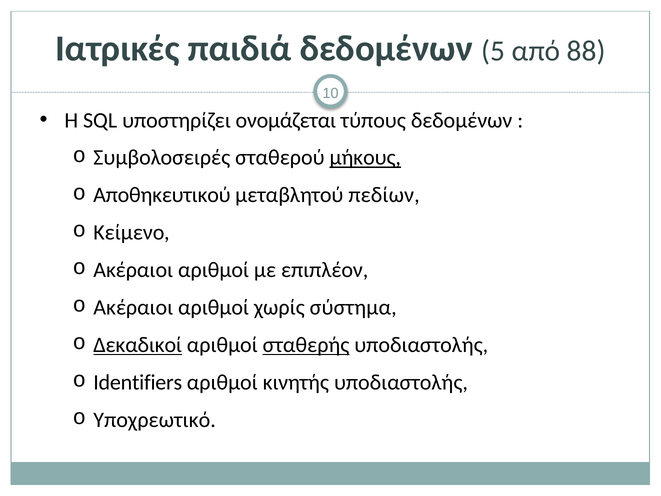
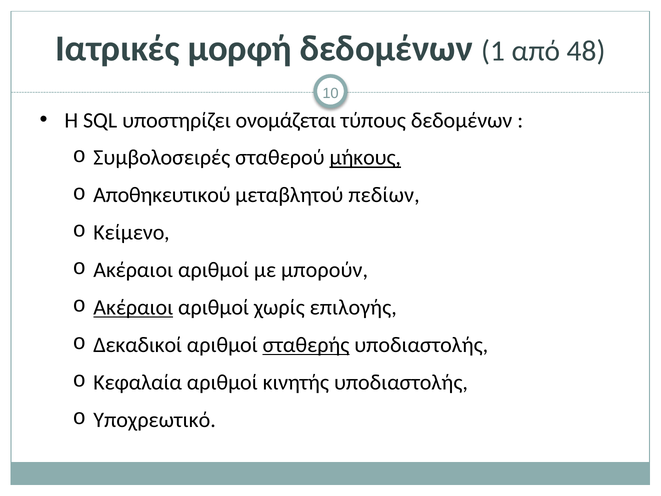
παιδιά: παιδιά -> μορφή (240, 48)
5: 5 -> 1 (493, 51)
88: 88 -> 48 (586, 51)
επιπλέον: επιπλέον -> μπορούν (325, 270)
Ακέραιοι underline: none -> present (133, 307)
σύστημα: σύστημα -> επιλογής (353, 307)
Δεκαδικοί underline: present -> none (138, 345)
Identifiers: Identifiers -> Κεφαλαία (138, 382)
